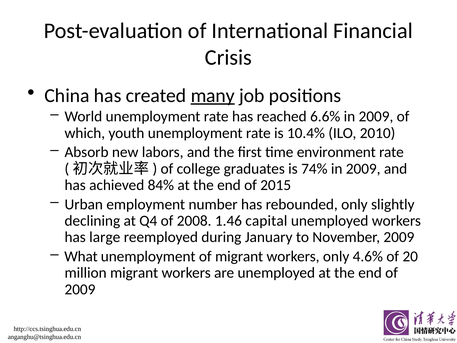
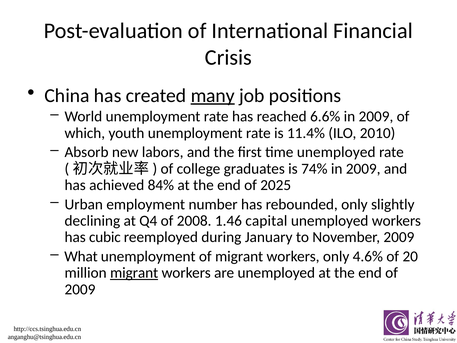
10.4%: 10.4% -> 11.4% (306, 133)
time environment: environment -> unemployed (336, 152)
2015: 2015 -> 2025 (276, 185)
large: large -> cubic (105, 237)
migrant underline: none -> present (134, 273)
